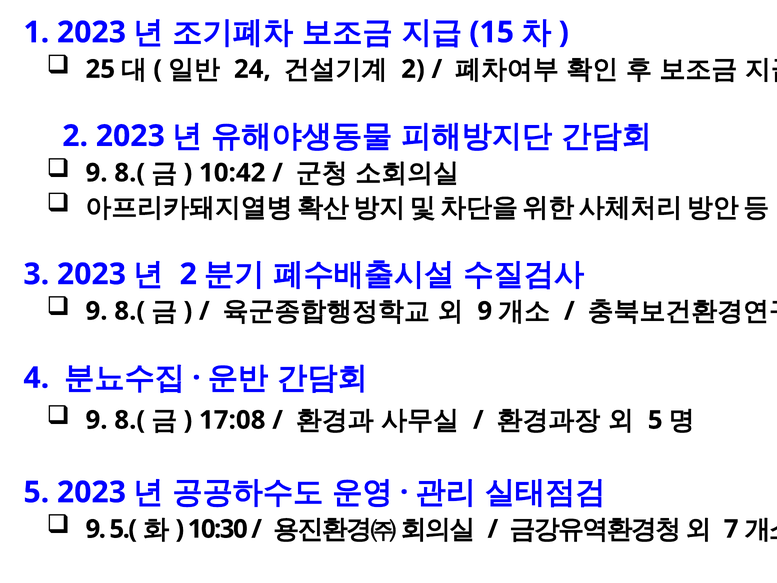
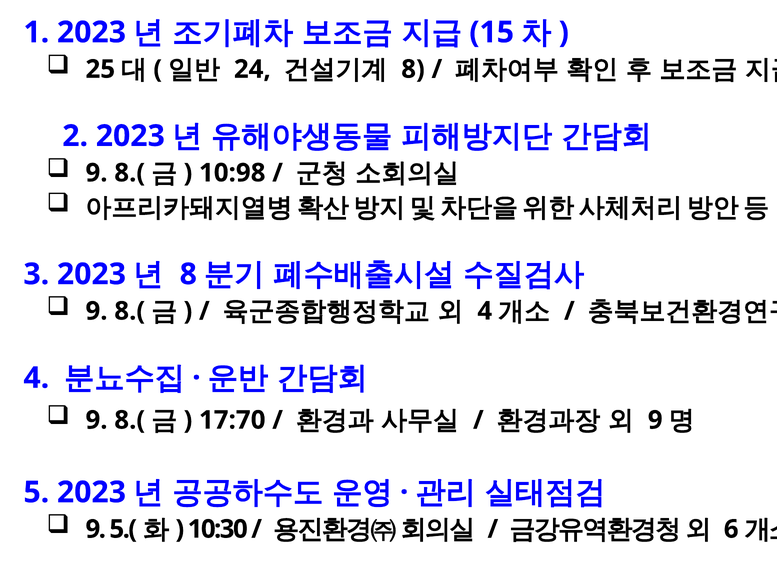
2: 2 -> 8 (413, 69)
10:42: 10:42 -> 10:98 (232, 173)
2: 2 -> 8 (188, 274)
9: 9 -> 4 (485, 311)
17:08: 17:08 -> 17:70 (232, 420)
5: 5 -> 9 (655, 420)
7: 7 -> 6 (731, 529)
